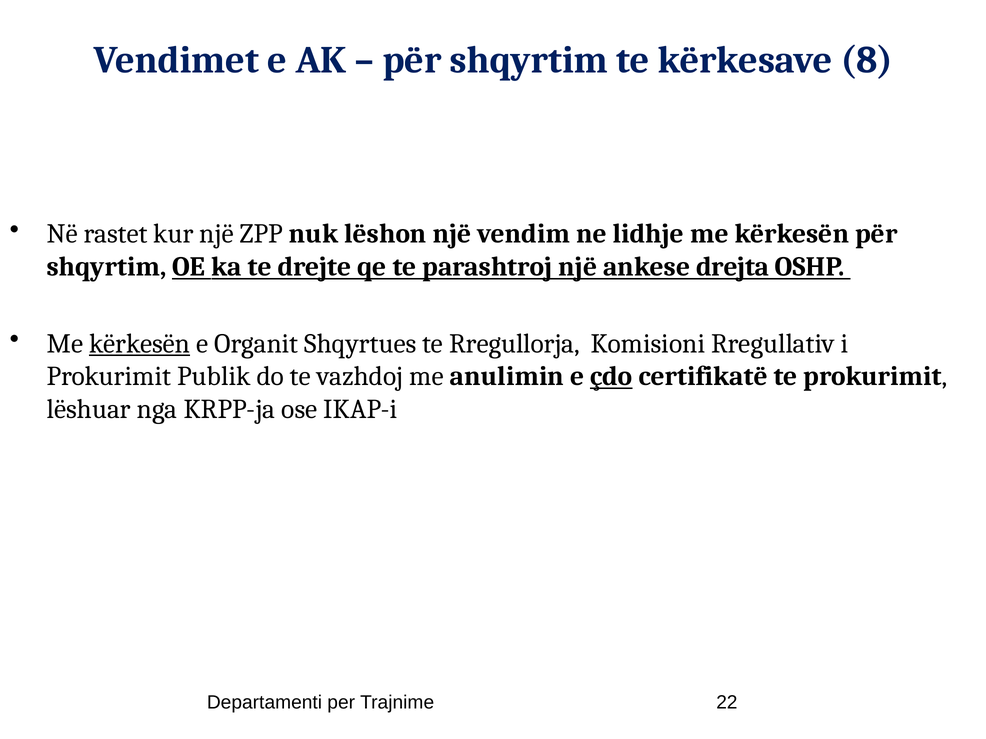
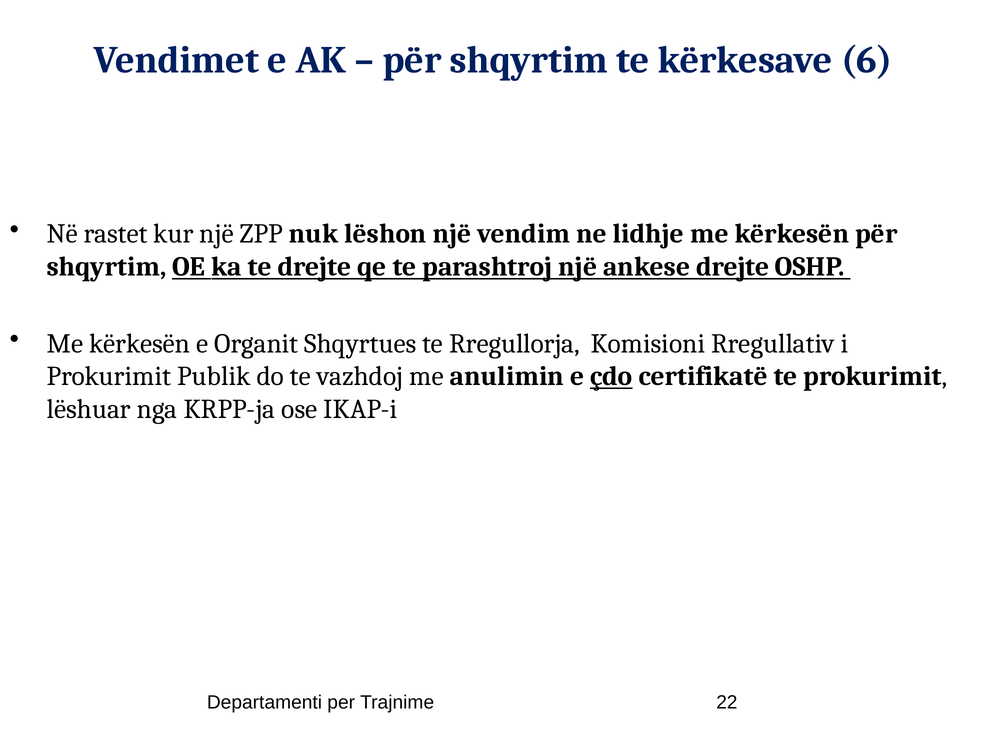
8: 8 -> 6 (867, 60)
ankese drejta: drejta -> drejte (733, 267)
kërkesën underline: present -> none (140, 344)
